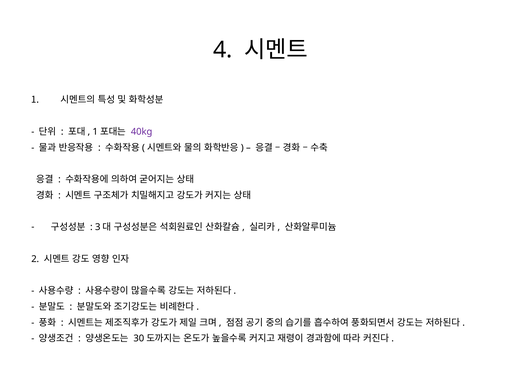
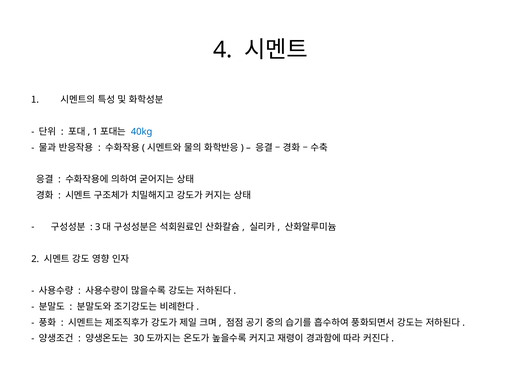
40kg colour: purple -> blue (142, 132)
